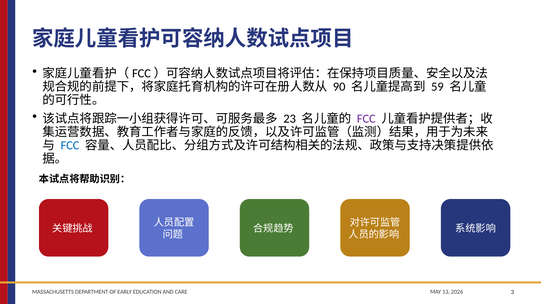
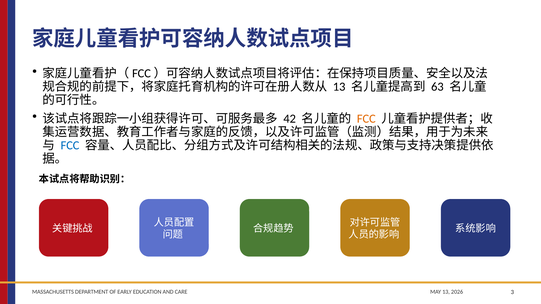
90: 90 -> 13 (339, 87)
59: 59 -> 63 (437, 87)
23: 23 -> 42 (290, 119)
FCC colour: purple -> orange (366, 119)
